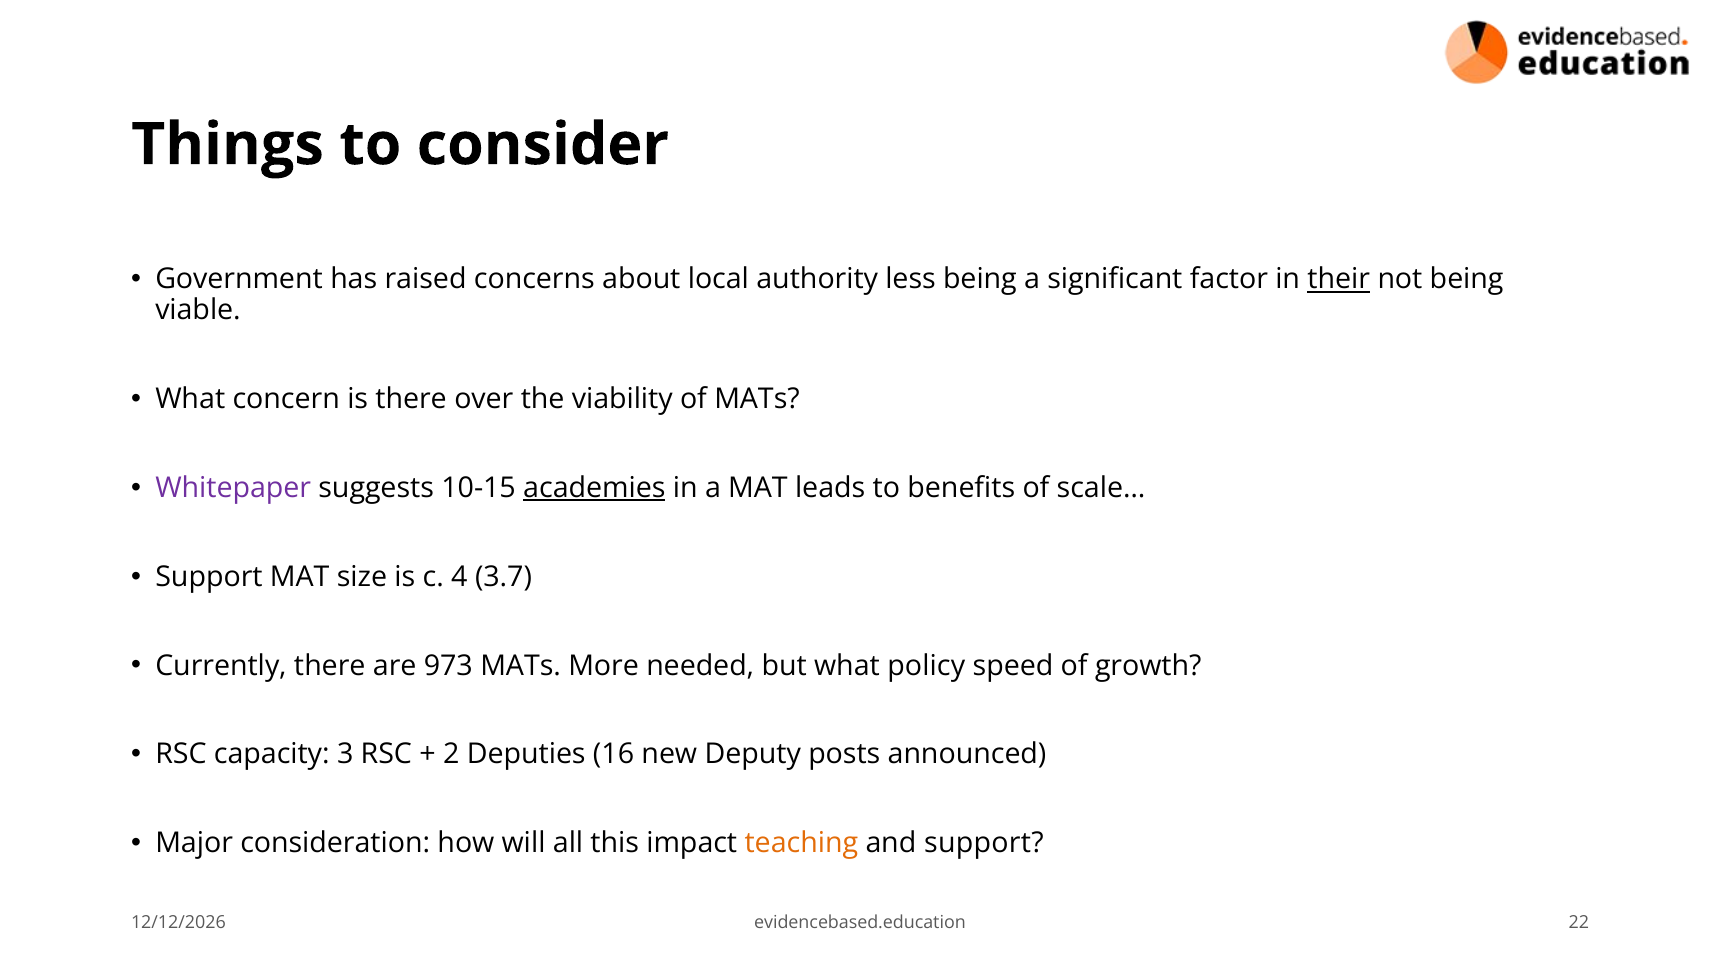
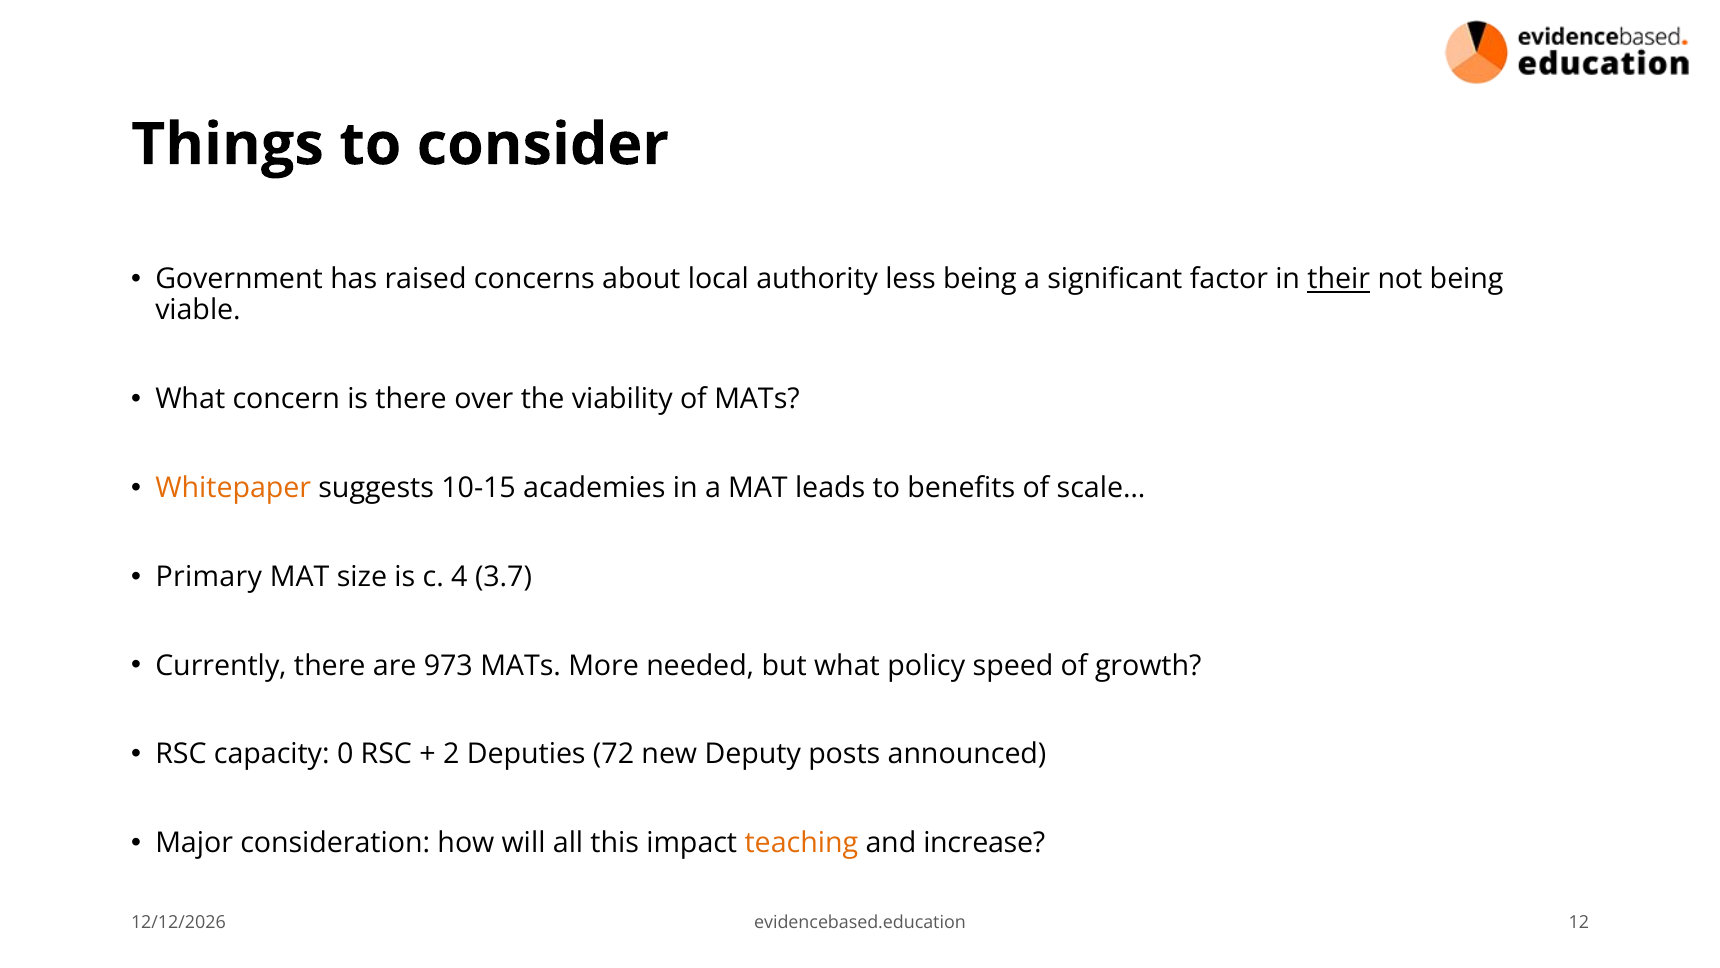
Whitepaper colour: purple -> orange (233, 488)
academies underline: present -> none (594, 488)
Support: Support -> Primary (209, 577)
3: 3 -> 0 (345, 754)
16: 16 -> 72 (614, 754)
and support: support -> increase (984, 843)
22: 22 -> 12 (1579, 922)
